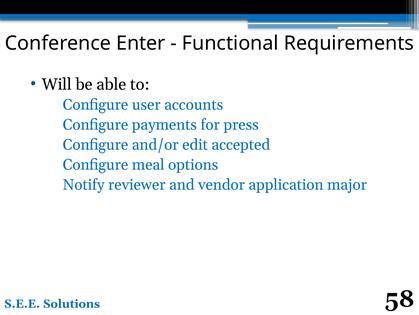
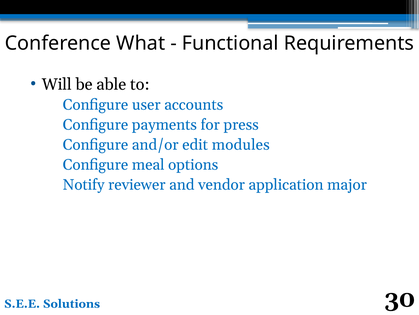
Enter: Enter -> What (141, 43)
accepted: accepted -> modules (241, 145)
58: 58 -> 30 (400, 298)
